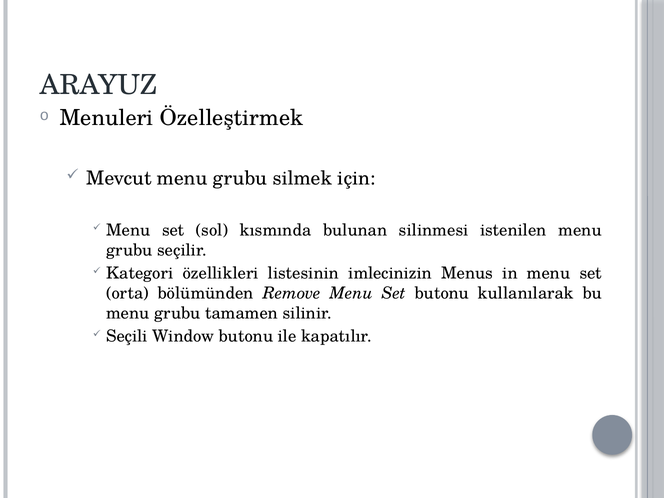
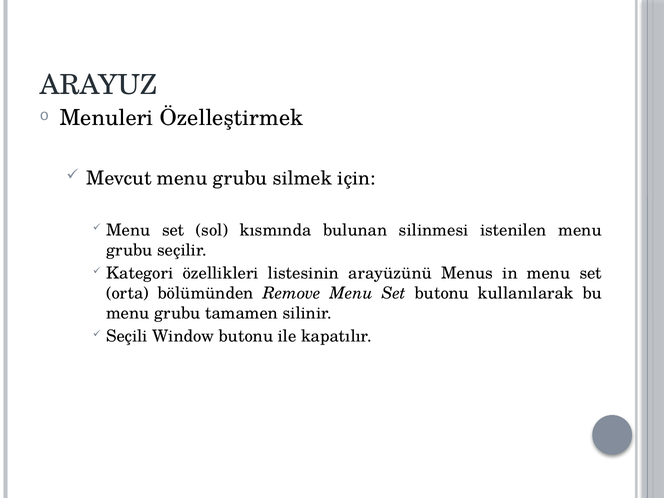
imlecinizin: imlecinizin -> arayüzünü (390, 273)
